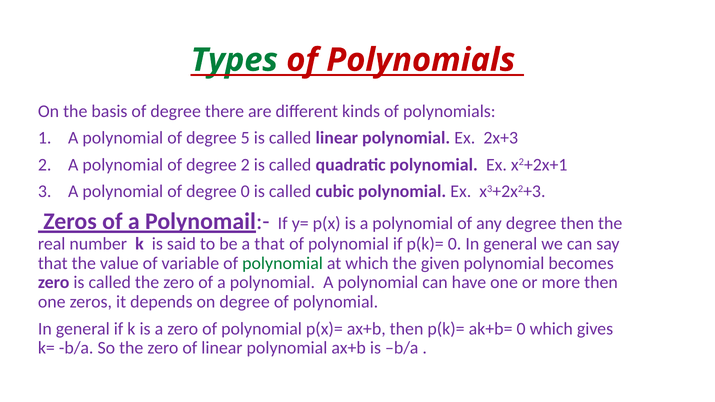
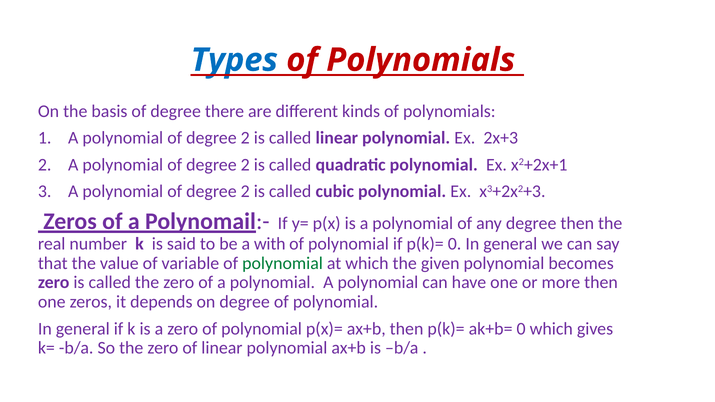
Types colour: green -> blue (234, 60)
5: 5 -> 2 (245, 138)
0: 0 -> 2 (245, 192)
a that: that -> with (270, 244)
